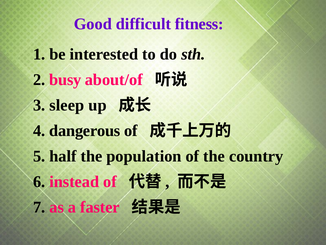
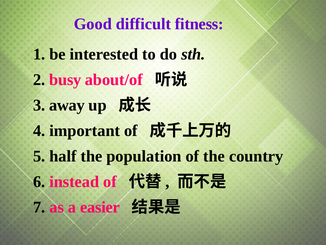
sleep: sleep -> away (67, 105)
dangerous: dangerous -> important (85, 130)
faster: faster -> easier (100, 207)
